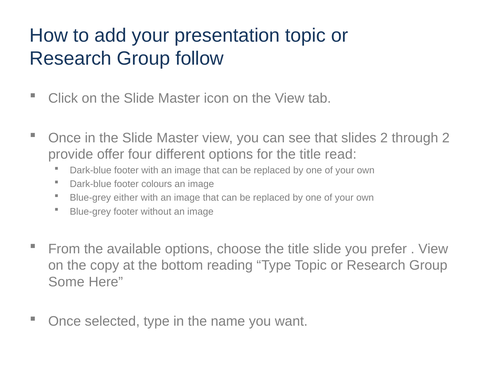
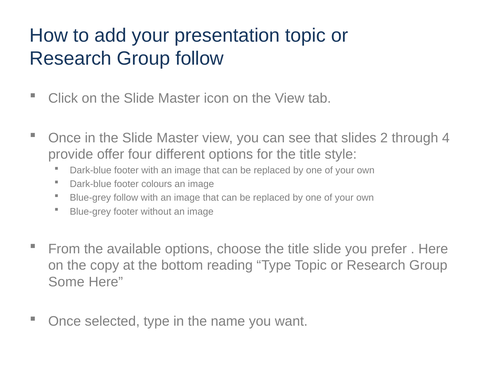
through 2: 2 -> 4 (446, 138)
read: read -> style (341, 154)
Blue-grey either: either -> follow (126, 197)
View: View -> Here (433, 249)
